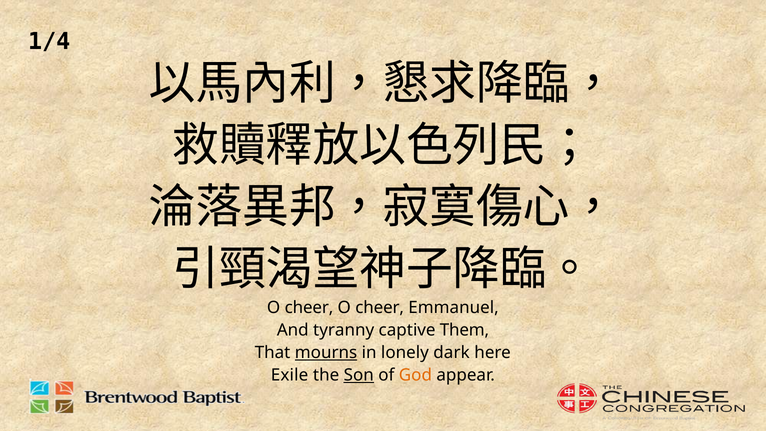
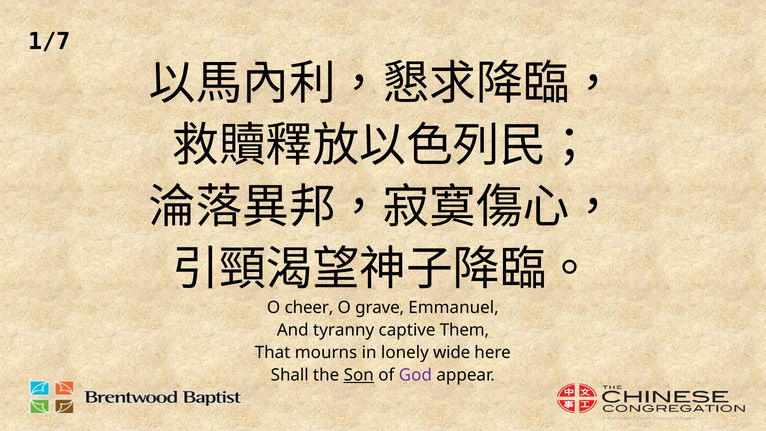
1/4: 1/4 -> 1/7 (49, 41)
cheer: cheer -> grave (380, 307)
mourns underline: present -> none (326, 352)
dark: dark -> wide (452, 352)
Exile: Exile -> Shall (290, 375)
God colour: orange -> purple (415, 375)
